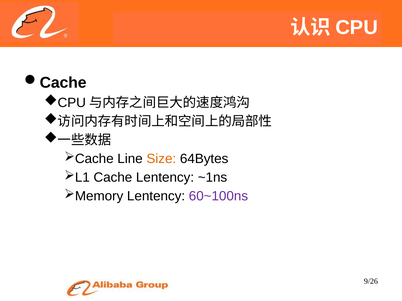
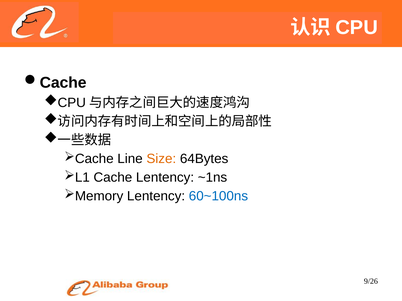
60~100ns colour: purple -> blue (218, 197)
